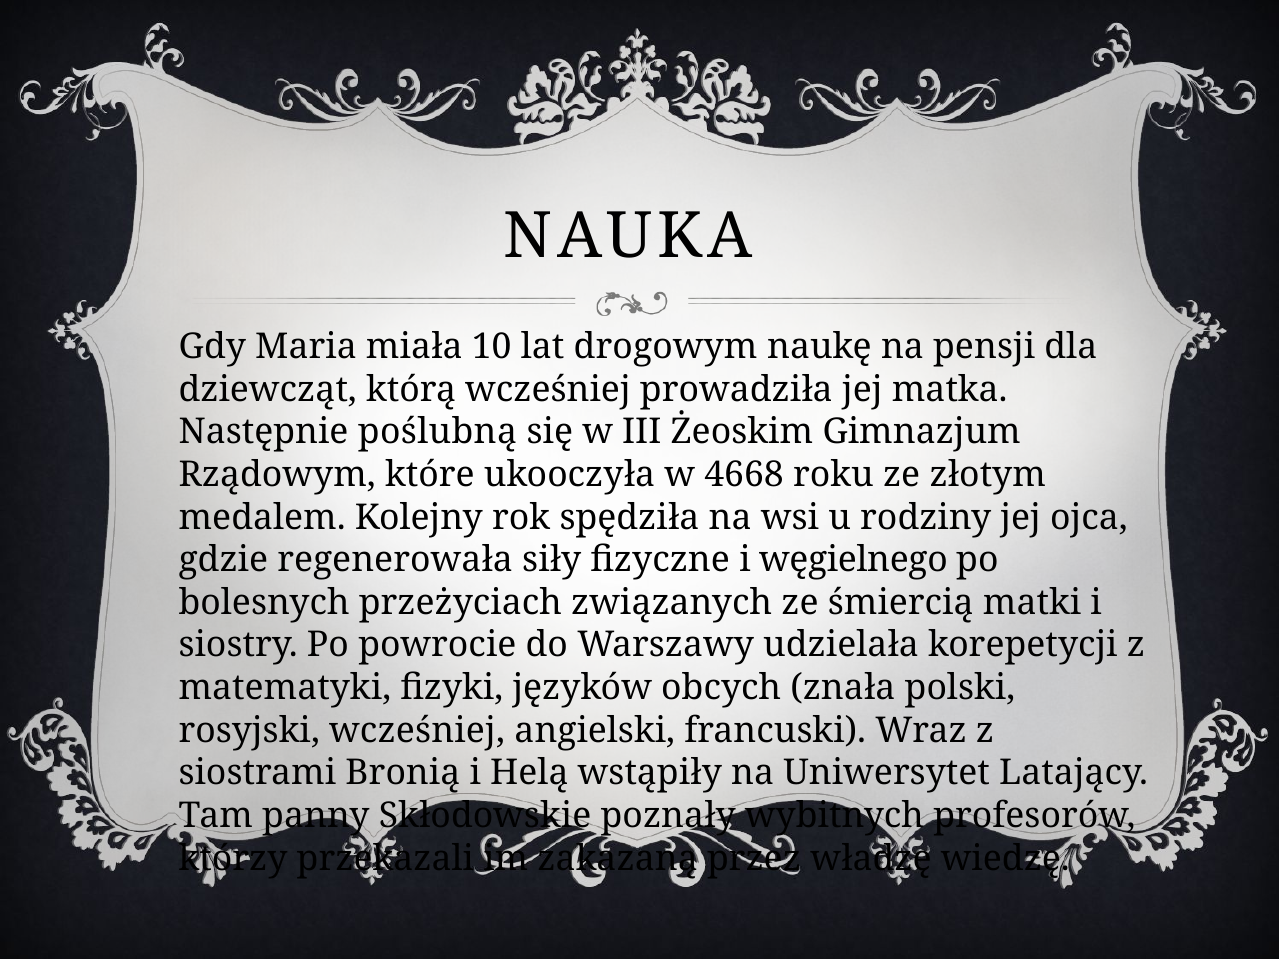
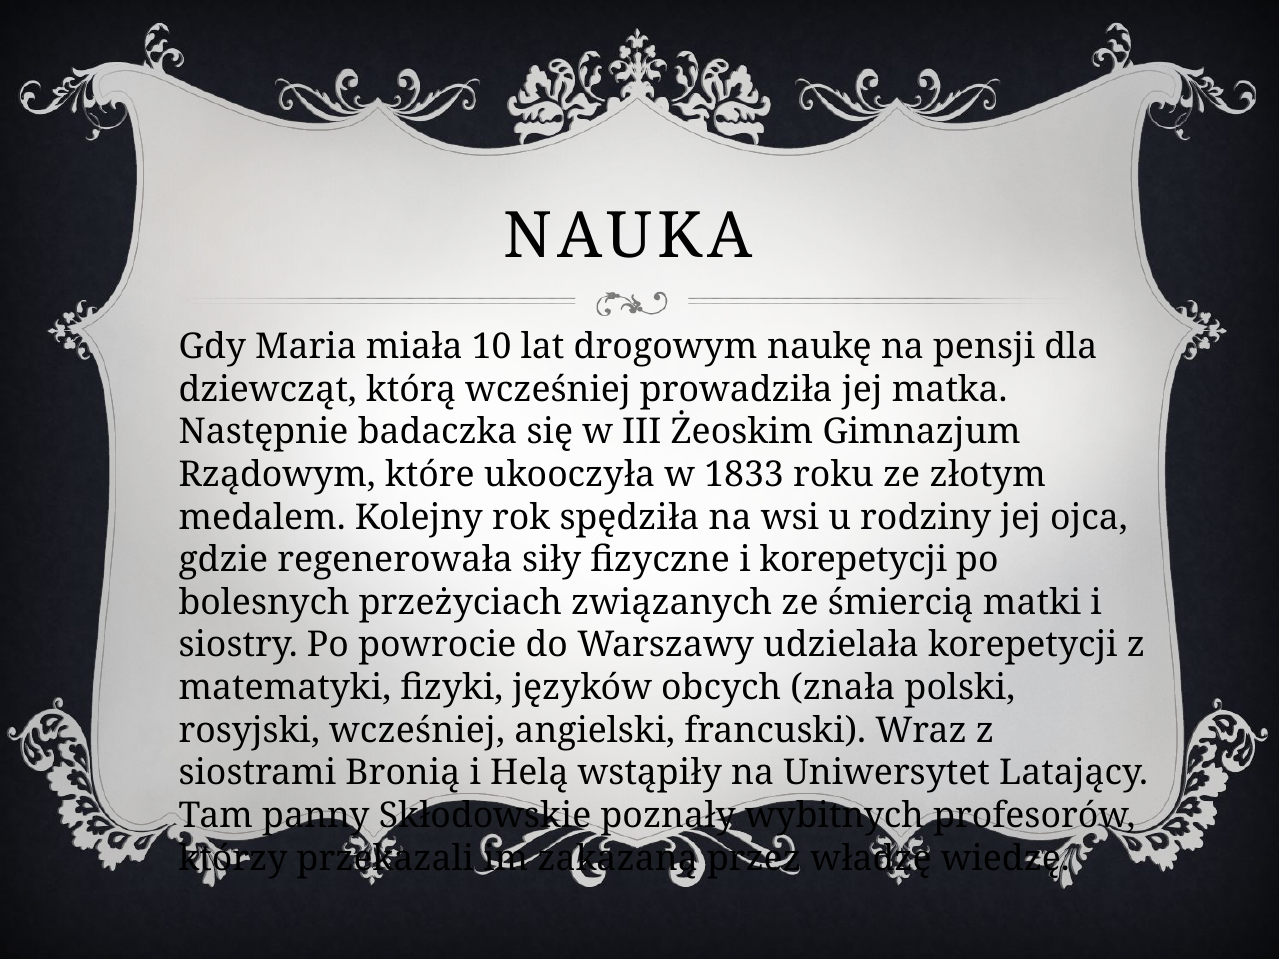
poślubną: poślubną -> badaczka (438, 432)
4668: 4668 -> 1833 (744, 475)
i węgielnego: węgielnego -> korepetycji (853, 560)
